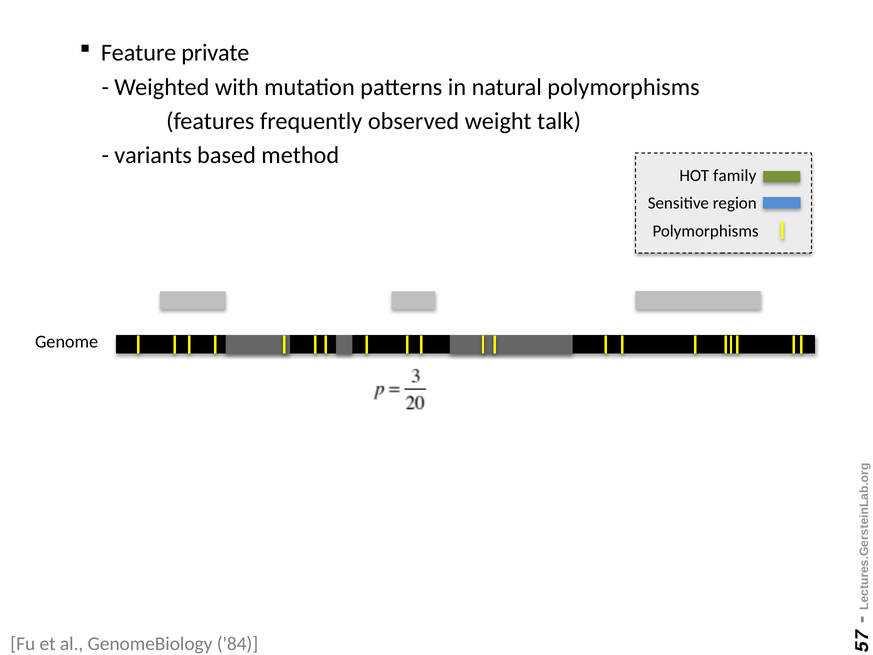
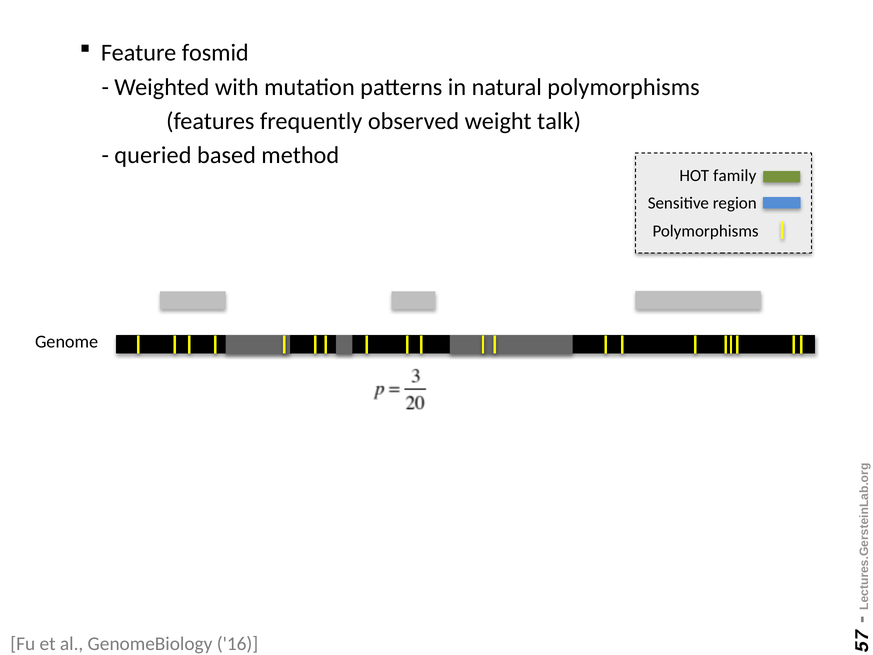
private: private -> fosmid (215, 53)
variants: variants -> queried (153, 155)
84: 84 -> 16 (238, 644)
